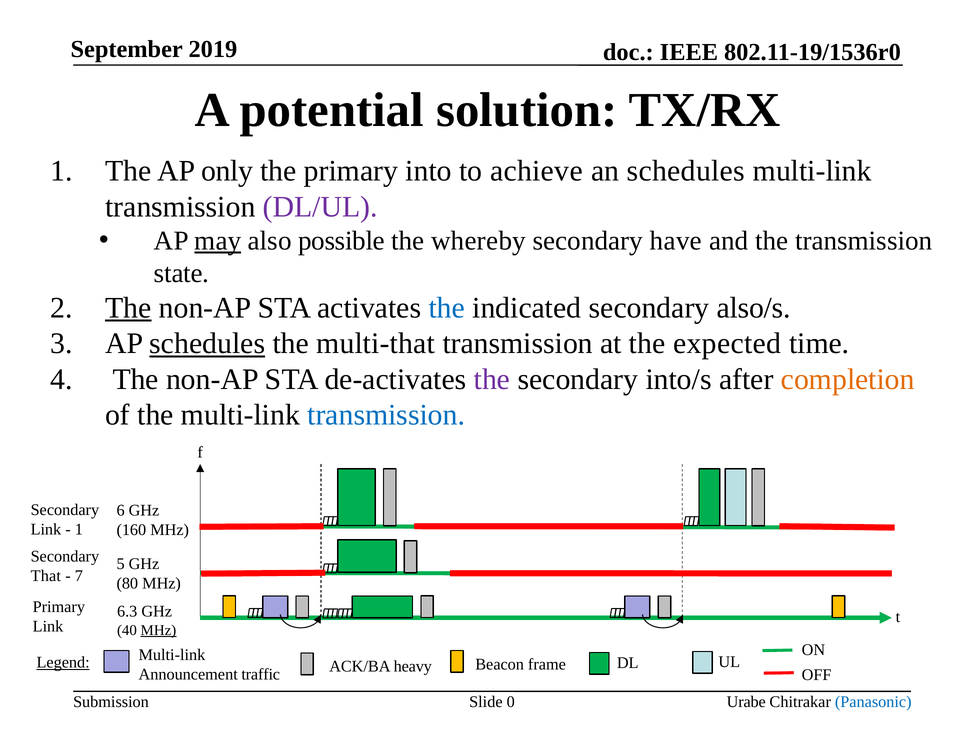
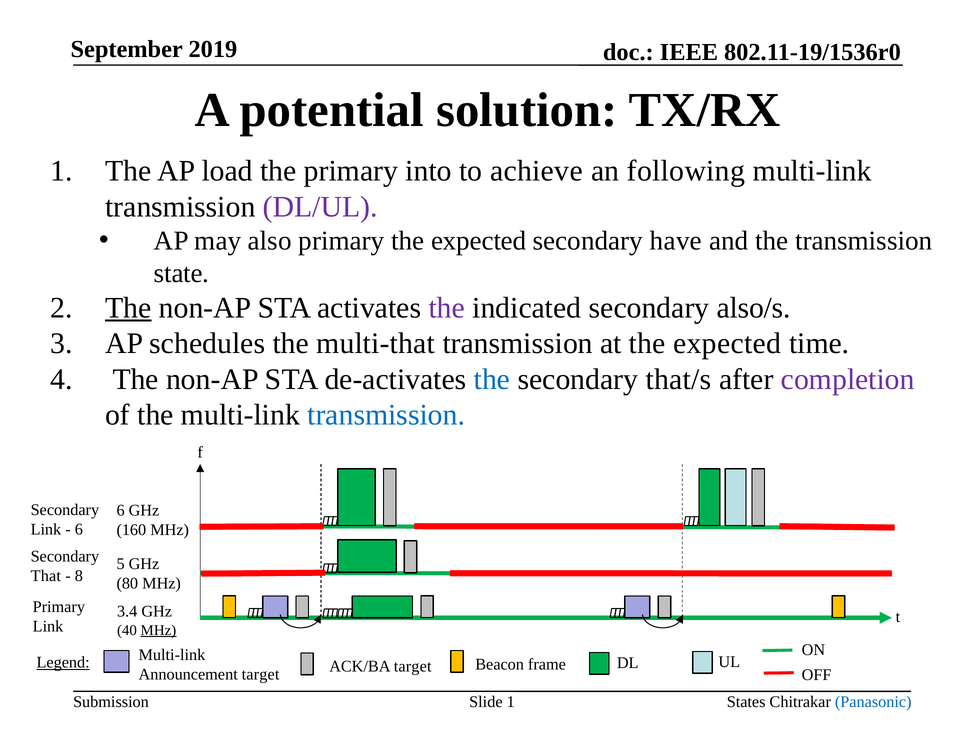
only: only -> load (227, 171)
an schedules: schedules -> following (686, 171)
may underline: present -> none (218, 241)
also possible: possible -> primary (341, 241)
whereby: whereby -> expected (479, 241)
the colour: blue -> purple (447, 308)
schedules underline: present -> none (207, 344)
the colour: purple -> blue (492, 379)
into/s: into/s -> that/s (678, 379)
completion colour: orange -> purple (848, 379)
1: 1 -> 6 (79, 529)
7: 7 -> 8 (79, 576)
6.3: 6.3 -> 3.4 (127, 612)
ACK/BA heavy: heavy -> target (413, 666)
Announcement traffic: traffic -> target (261, 674)
Slide 0: 0 -> 1 (511, 702)
Urabe: Urabe -> States (746, 702)
